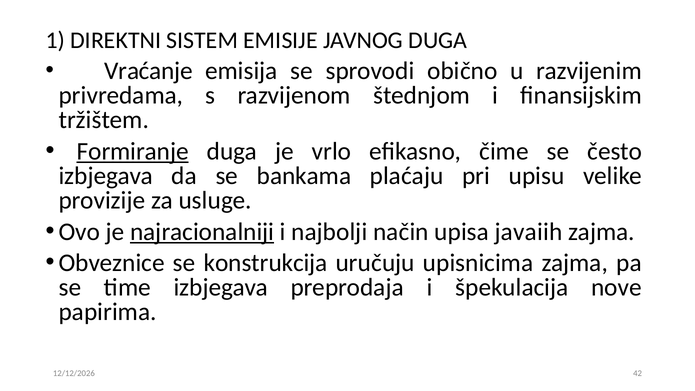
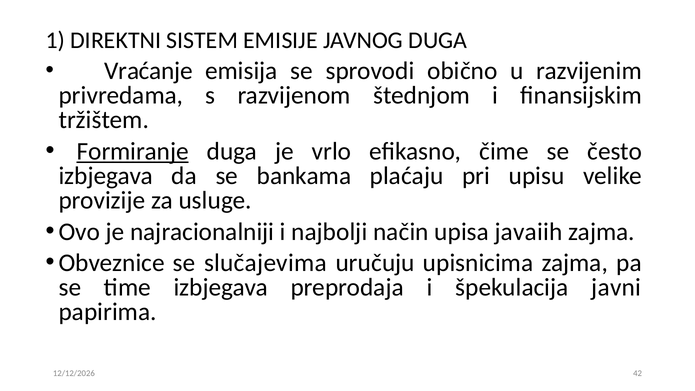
najracionalniji underline: present -> none (202, 232)
konstrukcija: konstrukcija -> slučajevima (265, 263)
nove: nove -> javni (616, 287)
